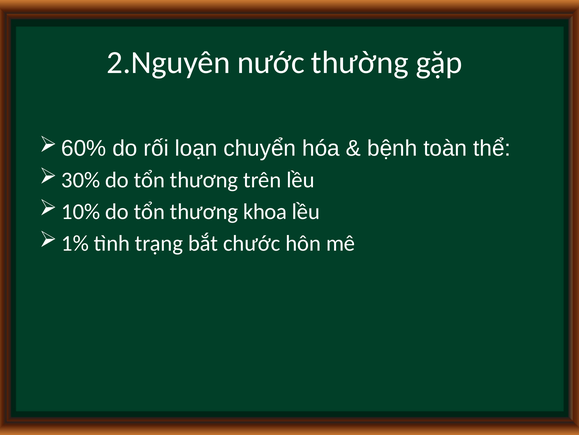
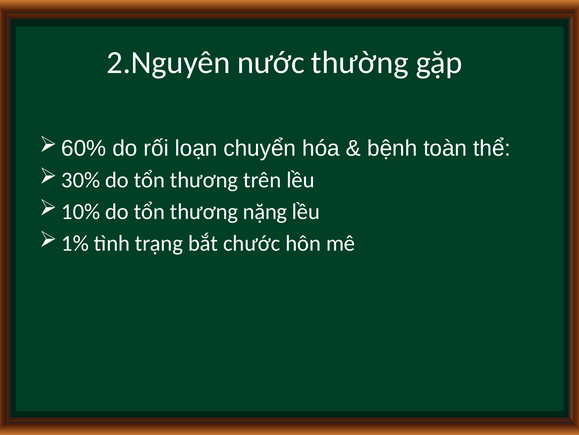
khoa: khoa -> nặng (265, 211)
